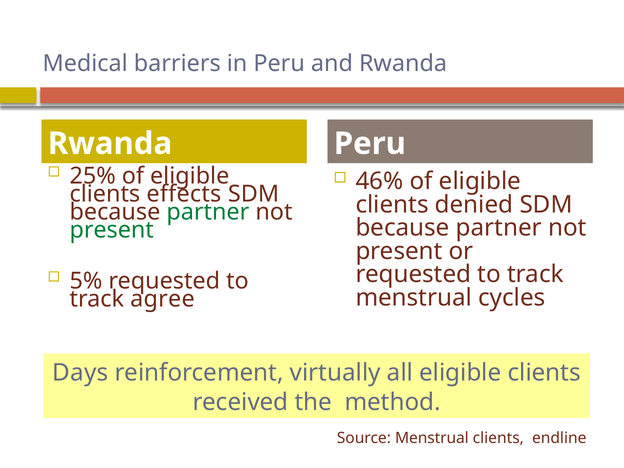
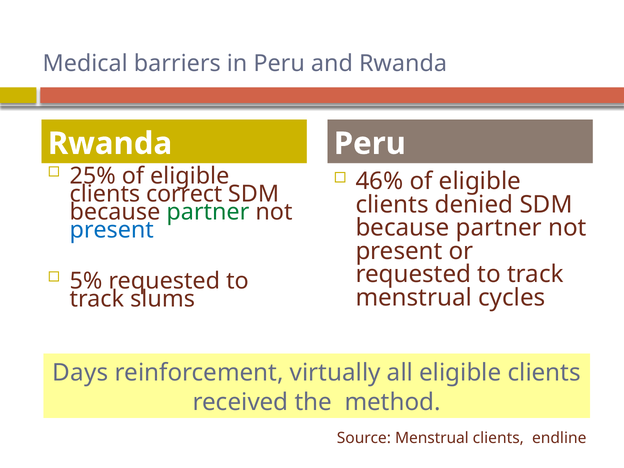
effects: effects -> correct (184, 194)
present colour: green -> blue (112, 230)
agree: agree -> slums (163, 299)
